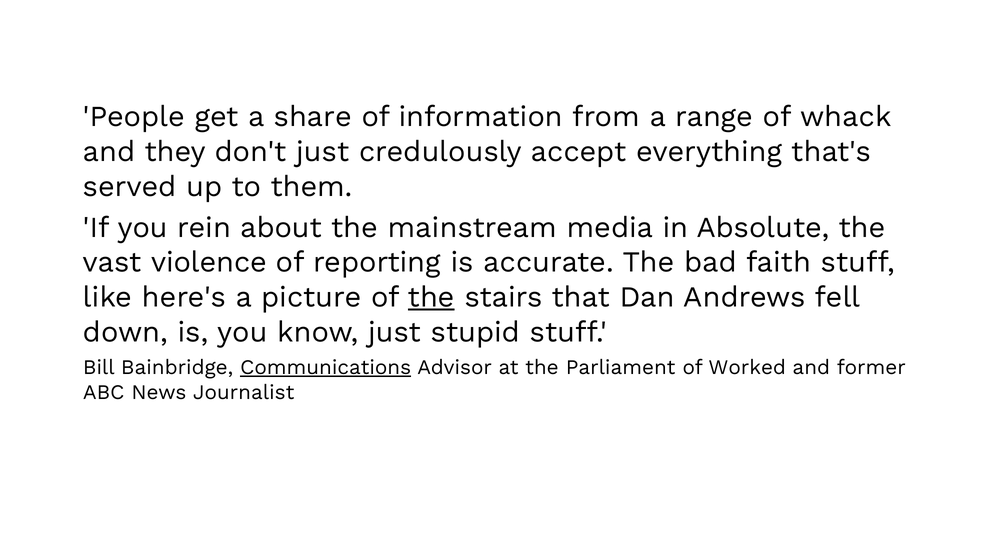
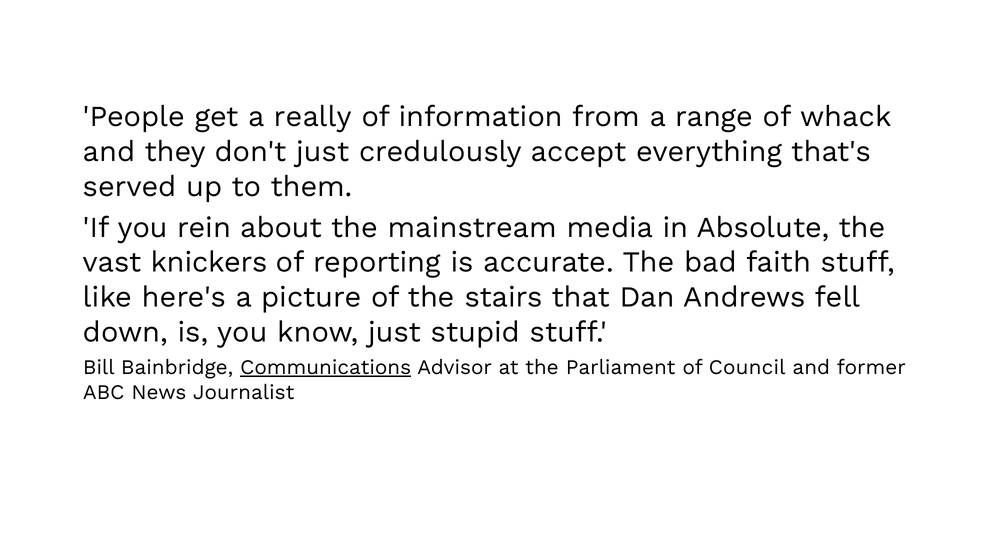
share: share -> really (313, 117)
violence: violence -> knickers (209, 262)
the underline: present -> none (431, 297)
Worked: Worked -> Council (747, 367)
